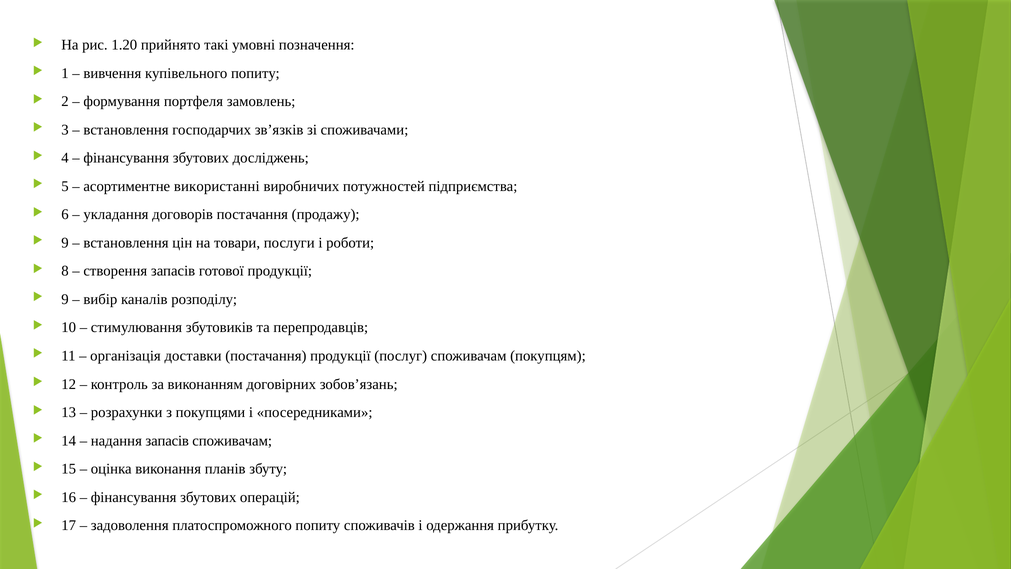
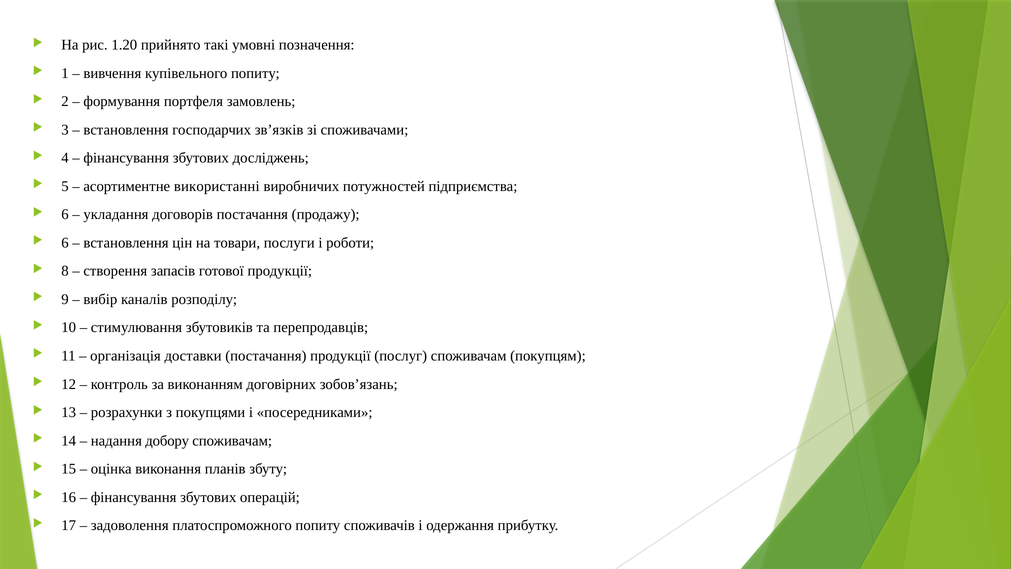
9: 9 -> 6 (65, 243)
надання запасів: запасів -> добору (167, 440)
